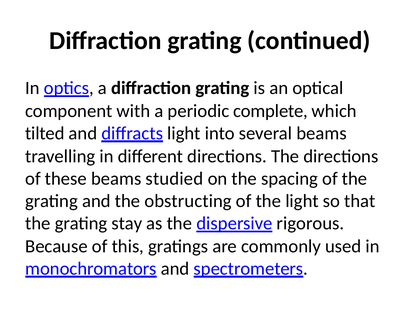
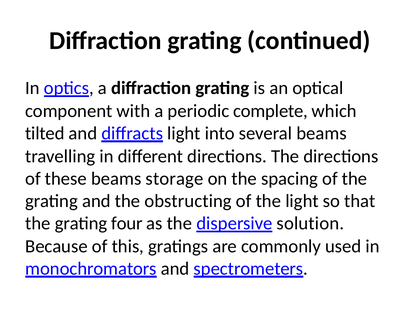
studied: studied -> storage (174, 179)
stay: stay -> four (127, 223)
rigorous: rigorous -> solution (310, 223)
